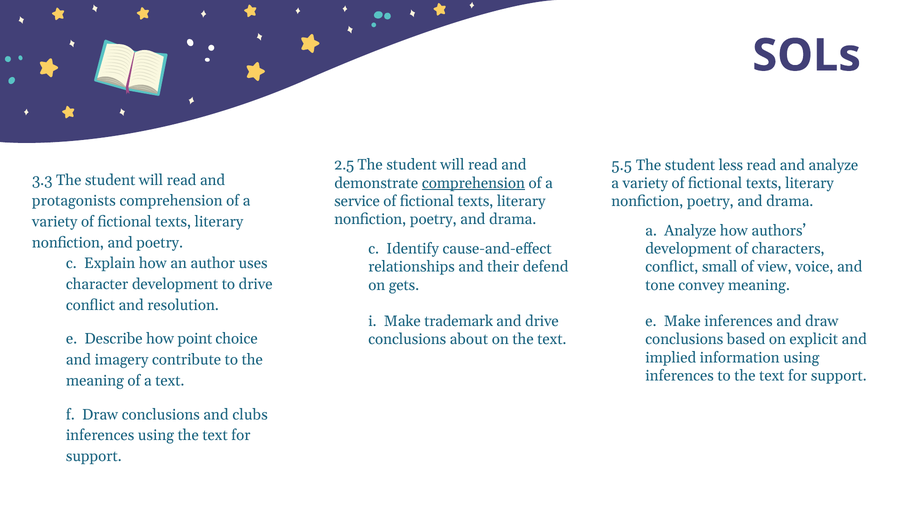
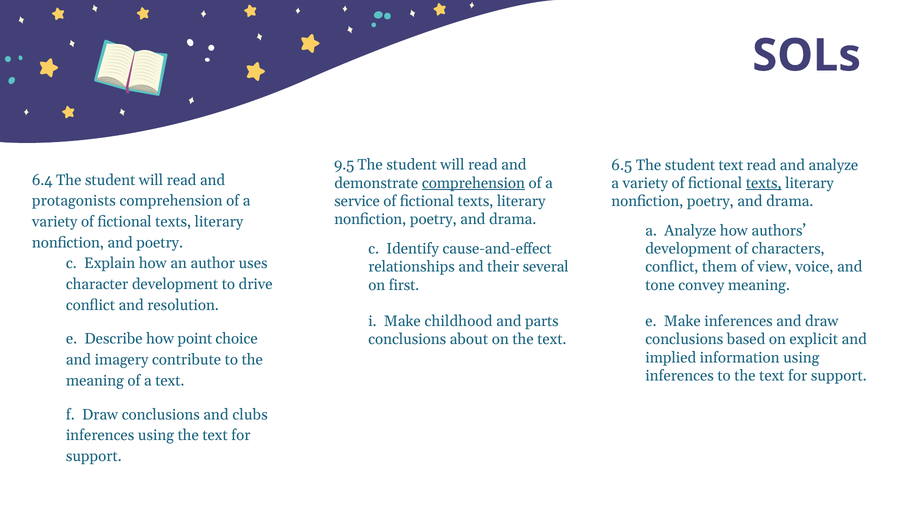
2.5: 2.5 -> 9.5 (344, 165)
5.5: 5.5 -> 6.5 (622, 165)
student less: less -> text (731, 165)
3.3: 3.3 -> 6.4 (42, 180)
texts underline: none -> present (764, 183)
defend: defend -> several (546, 267)
small: small -> them (720, 267)
gets: gets -> first (404, 285)
trademark: trademark -> childhood (459, 321)
and drive: drive -> parts (542, 321)
